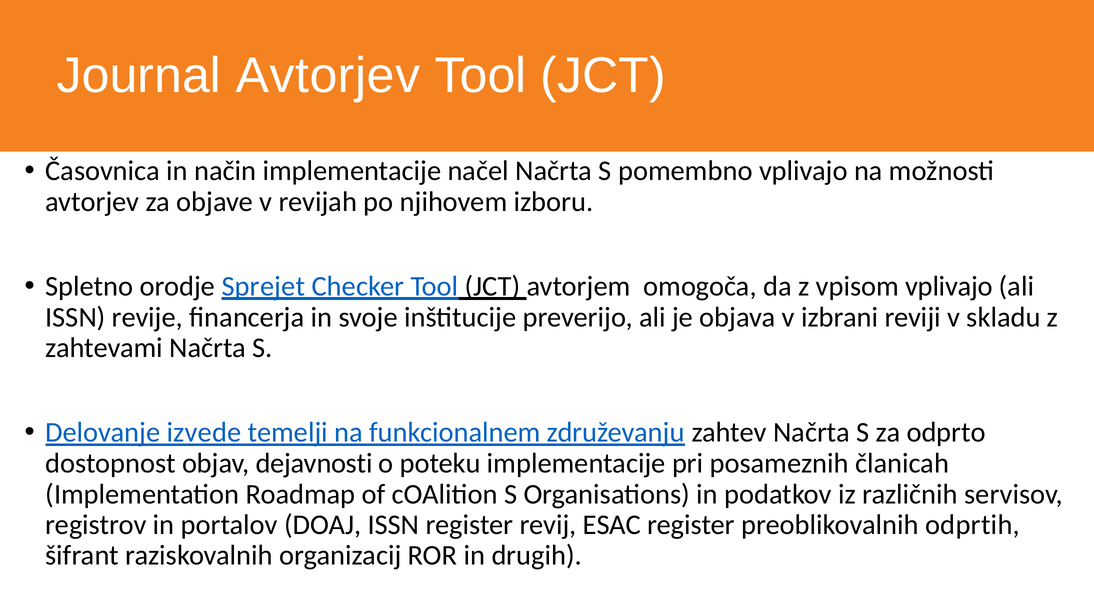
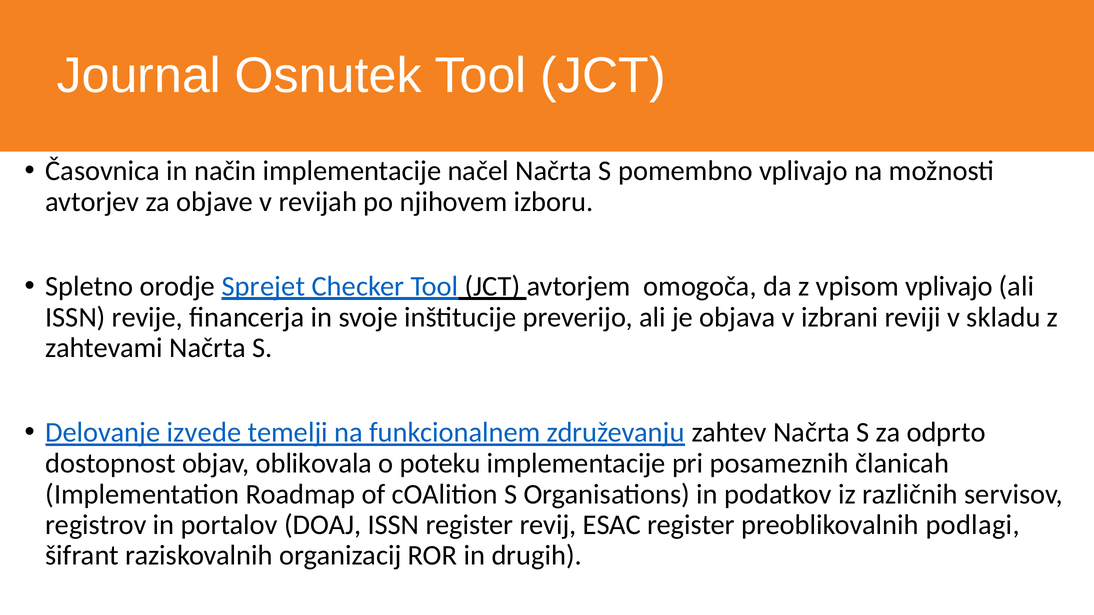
Journal Avtorjev: Avtorjev -> Osnutek (328, 76)
dejavnosti: dejavnosti -> oblikovala (314, 464)
odprtih: odprtih -> podlagi (973, 525)
